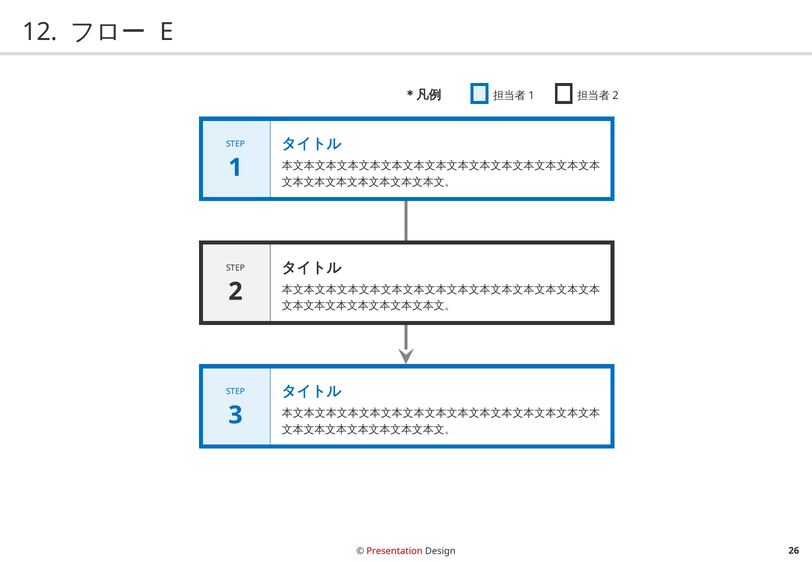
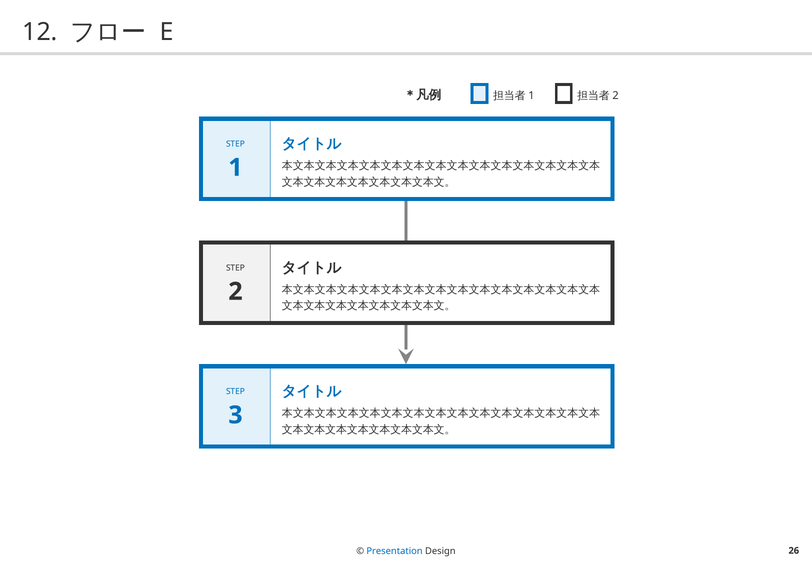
Presentation colour: red -> blue (395, 551)
